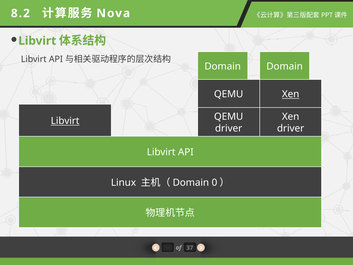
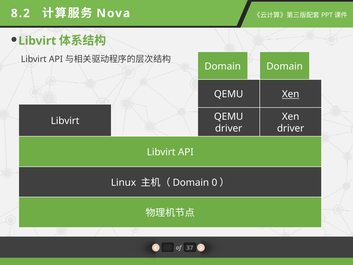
Libvirt underline: present -> none (65, 121)
